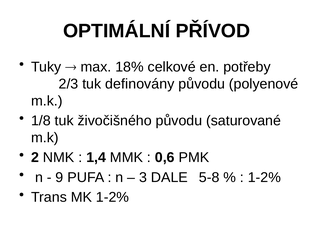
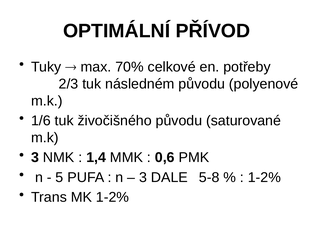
18%: 18% -> 70% (129, 67)
definovány: definovány -> následném (140, 84)
1/8: 1/8 -> 1/6 (41, 121)
2: 2 -> 3 (35, 158)
9: 9 -> 5 (59, 178)
